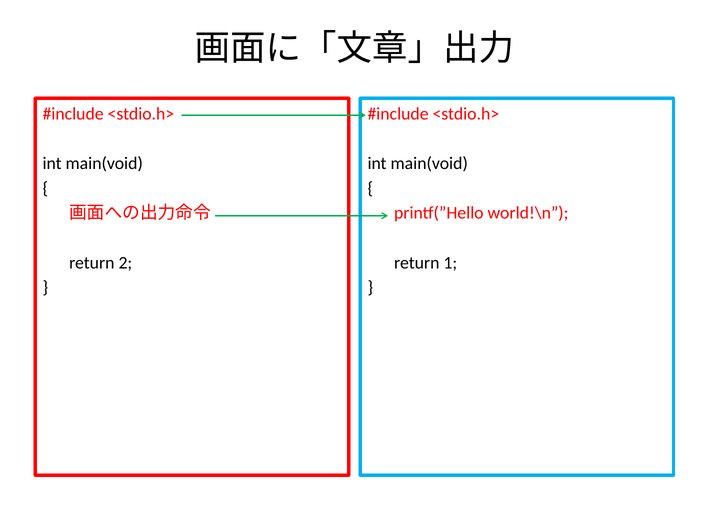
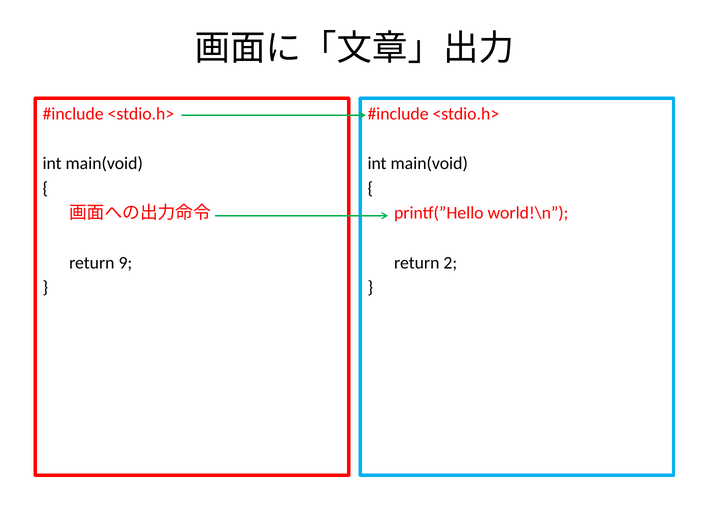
2: 2 -> 9 (125, 263)
1: 1 -> 2 (450, 263)
